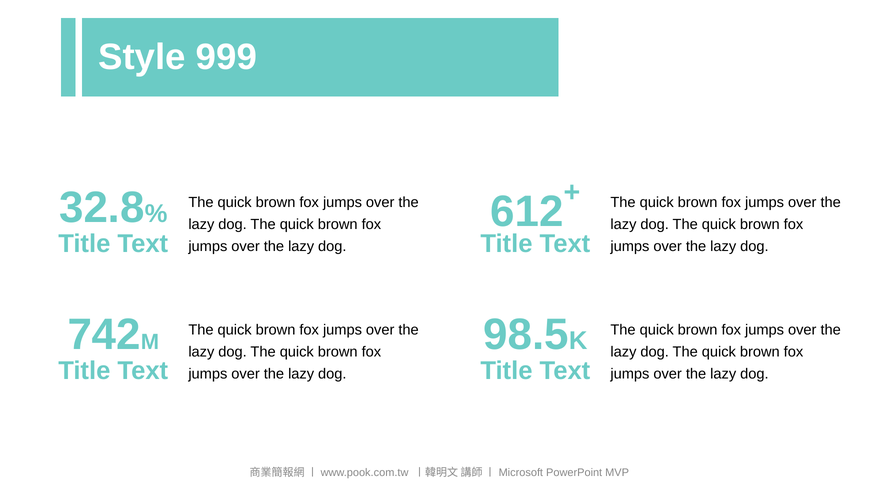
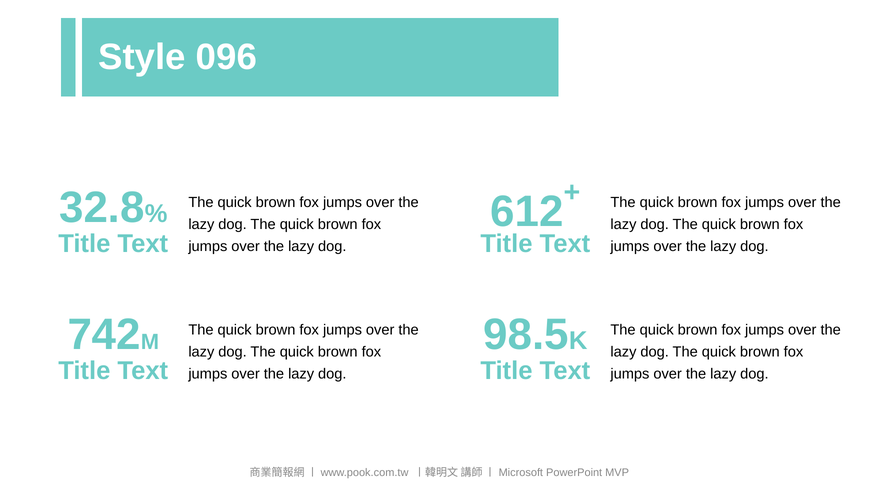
999: 999 -> 096 (226, 57)
